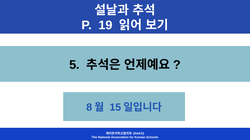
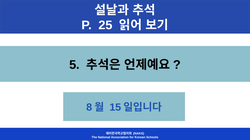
19: 19 -> 25 (106, 25)
